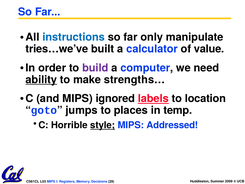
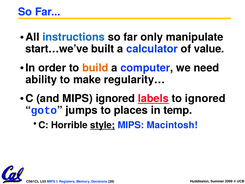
tries…we’ve: tries…we’ve -> start…we’ve (57, 49)
build colour: purple -> orange (95, 68)
ability underline: present -> none (41, 80)
strengths…: strengths… -> regularity… (134, 80)
to location: location -> ignored (205, 98)
Addressed: Addressed -> Macintosh (172, 125)
